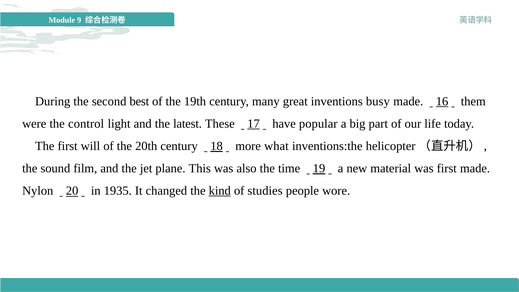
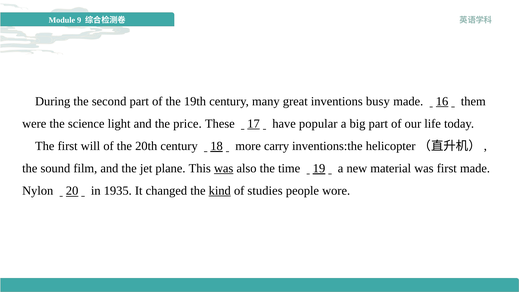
second best: best -> part (139, 101)
control: control -> science (86, 124)
latest: latest -> price (187, 124)
what: what -> carry (277, 146)
was underline: none -> present (224, 168)
